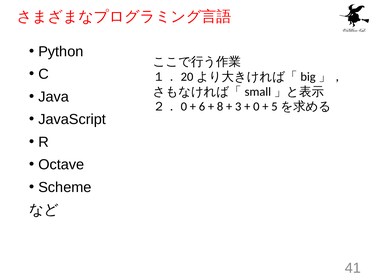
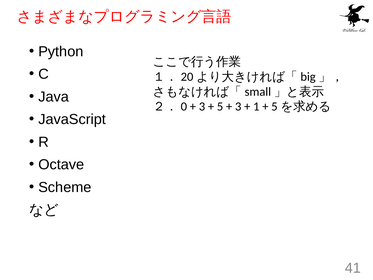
6: 6 -> 3 (202, 107)
8: 8 -> 5 (220, 107)
0: 0 -> 1 (256, 107)
